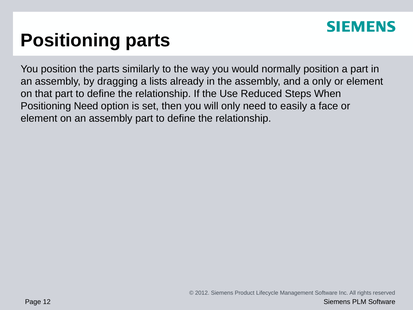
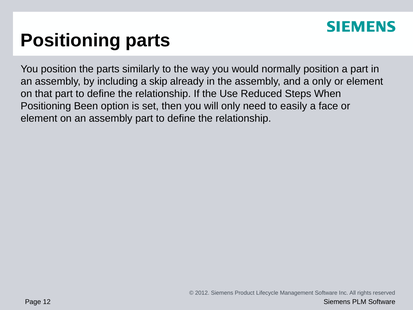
dragging: dragging -> including (118, 81)
lists: lists -> skip (158, 81)
Positioning Need: Need -> Been (86, 106)
